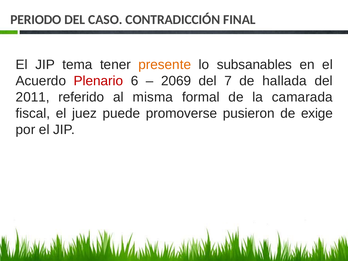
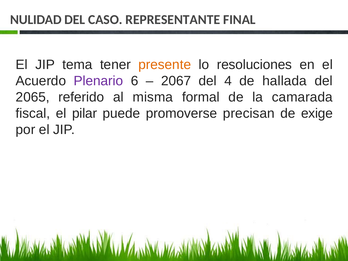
PERIODO: PERIODO -> NULIDAD (36, 20)
CONTRADICCIÓN: CONTRADICCIÓN -> REPRESENTANTE (173, 20)
subsanables: subsanables -> resoluciones (254, 65)
Plenario colour: red -> purple (98, 81)
2069: 2069 -> 2067 (176, 81)
7: 7 -> 4 (228, 81)
2011: 2011 -> 2065 (33, 97)
juez: juez -> pilar (85, 113)
pusieron: pusieron -> precisan (249, 113)
